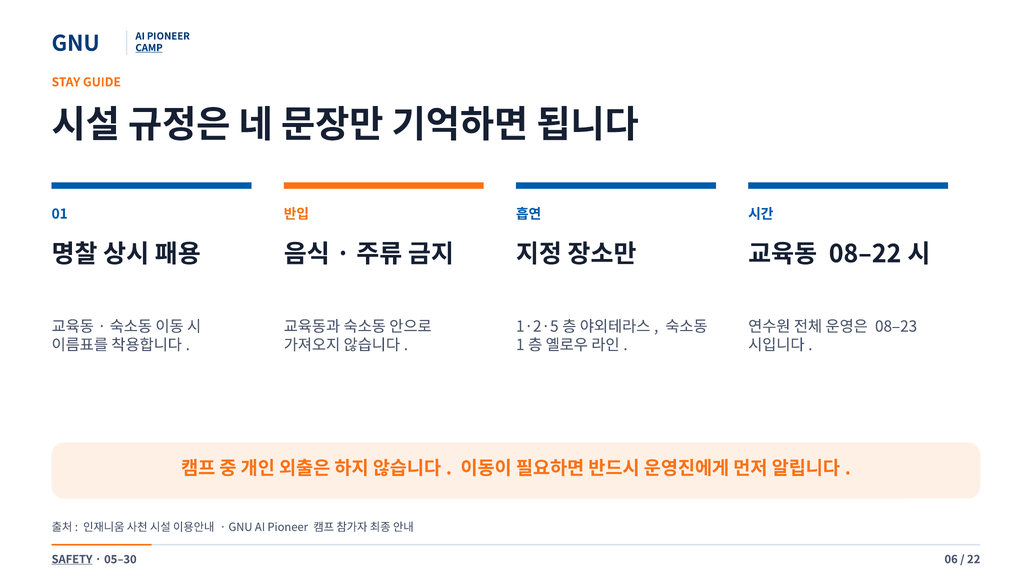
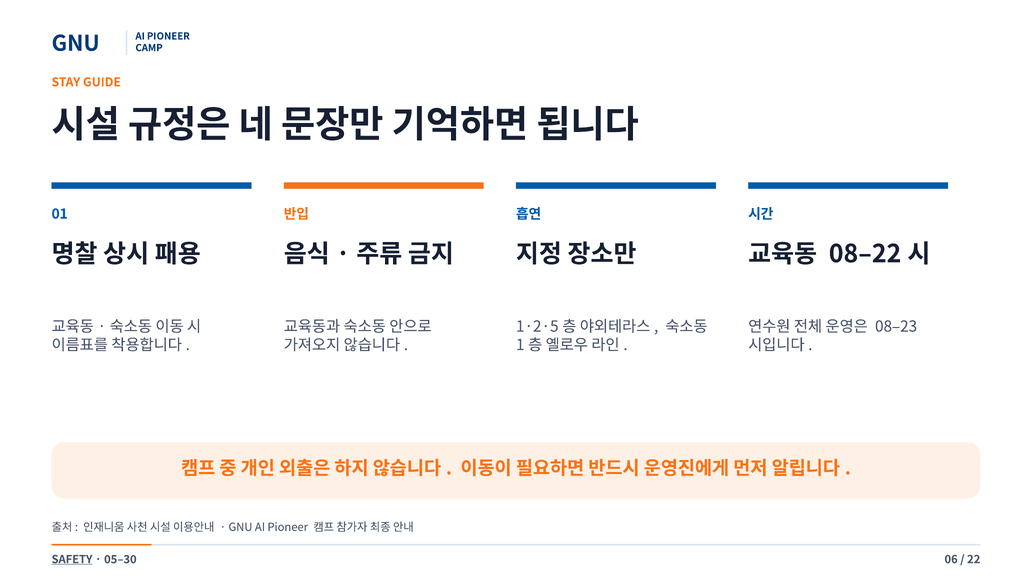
CAMP underline: present -> none (149, 48)
